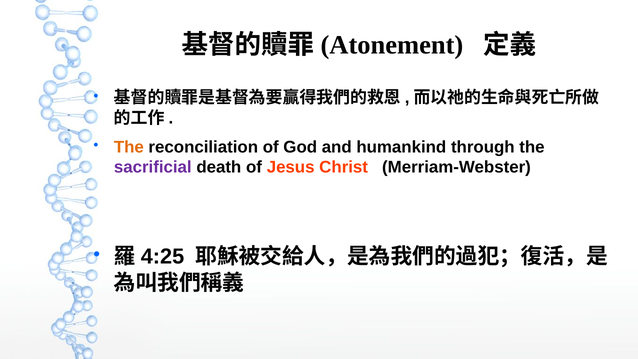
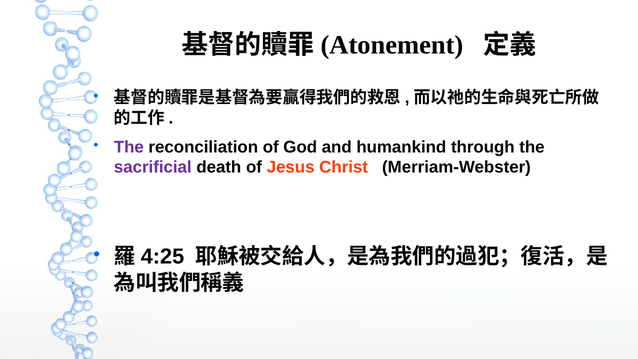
The colour: orange -> purple (129, 147)
